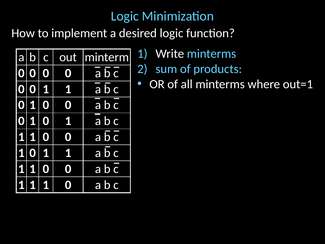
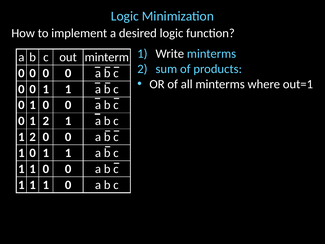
0: 0 -> 2 (46, 121)
1: 1 -> 2 (33, 137)
